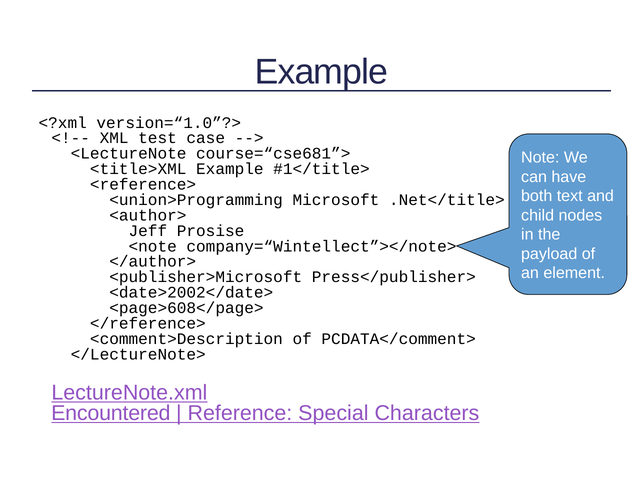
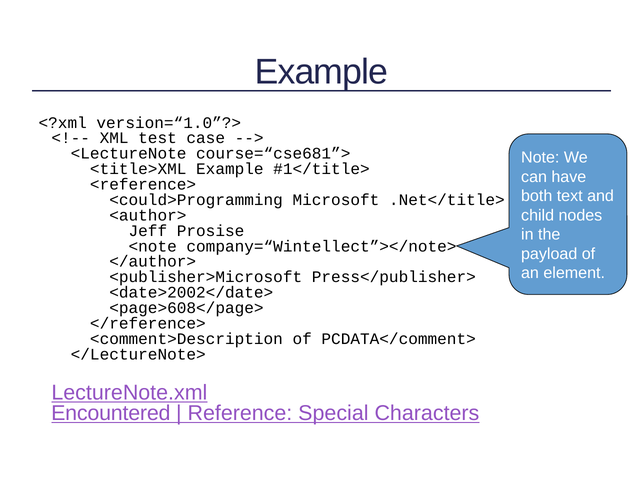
<union>Programming: <union>Programming -> <could>Programming (196, 200)
